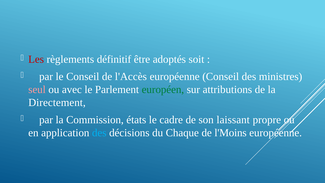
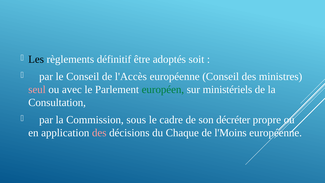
Les colour: red -> black (36, 59)
attributions: attributions -> ministériels (227, 89)
Directement: Directement -> Consultation (57, 102)
états: états -> sous (136, 120)
laissant: laissant -> décréter (233, 120)
des colour: light blue -> pink (99, 133)
